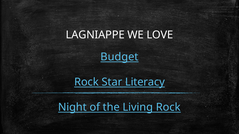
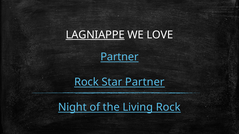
LAGNIAPPE underline: none -> present (95, 35)
Budget: Budget -> Partner (120, 57)
Star Literacy: Literacy -> Partner (145, 82)
